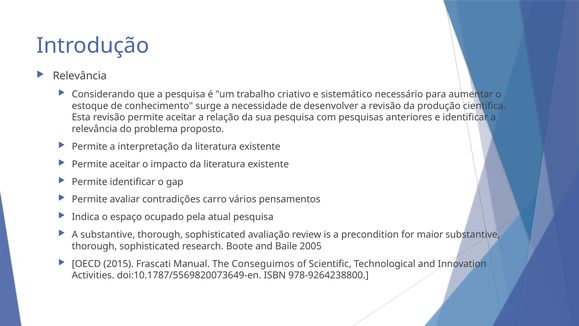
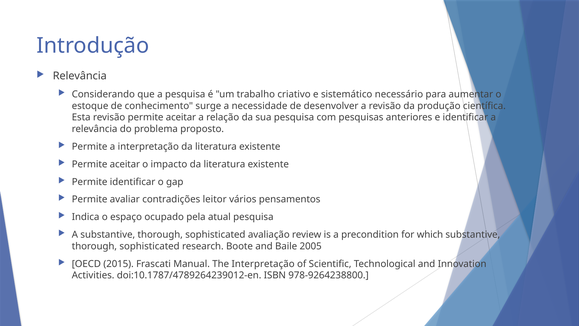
carro: carro -> leitor (215, 199)
maior: maior -> which (430, 234)
The Conseguimos: Conseguimos -> Interpretação (263, 264)
doi:10.1787/5569820073649-en: doi:10.1787/5569820073649-en -> doi:10.1787/4789264239012-en (189, 275)
